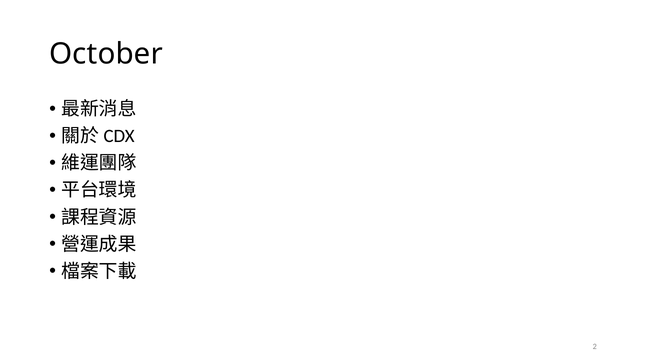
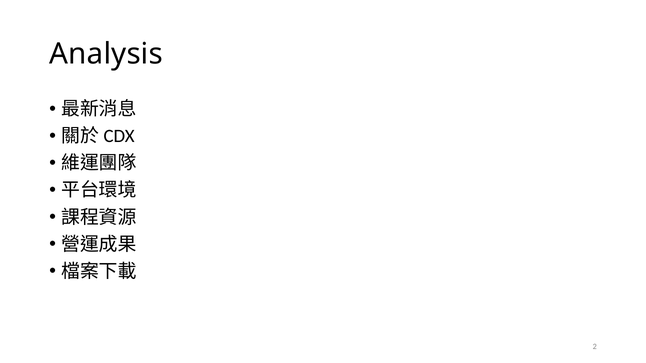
October: October -> Analysis (106, 54)
